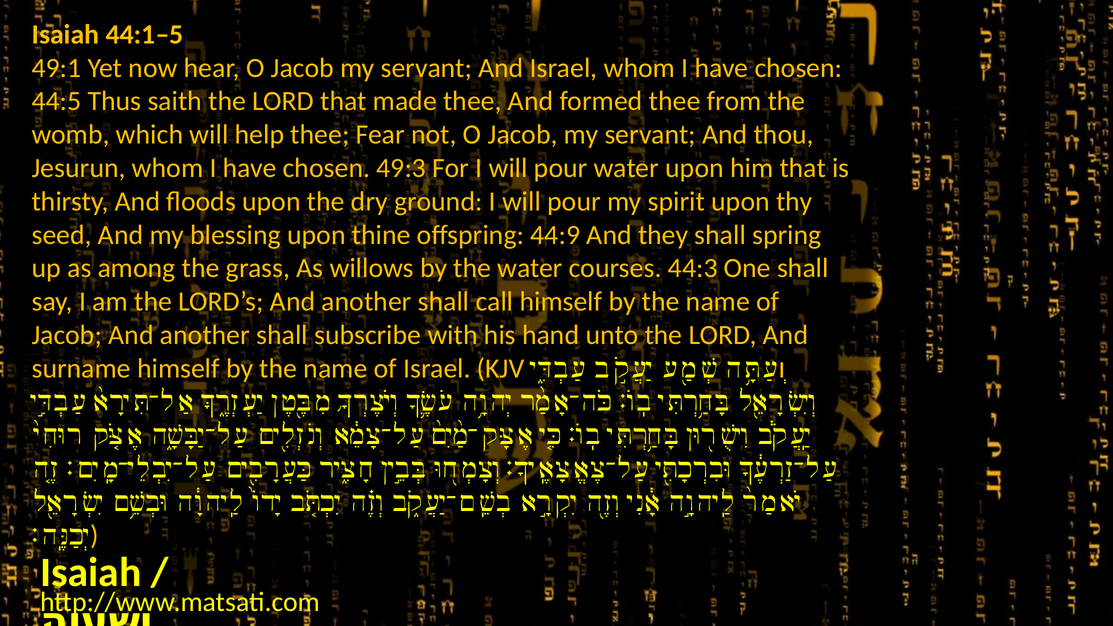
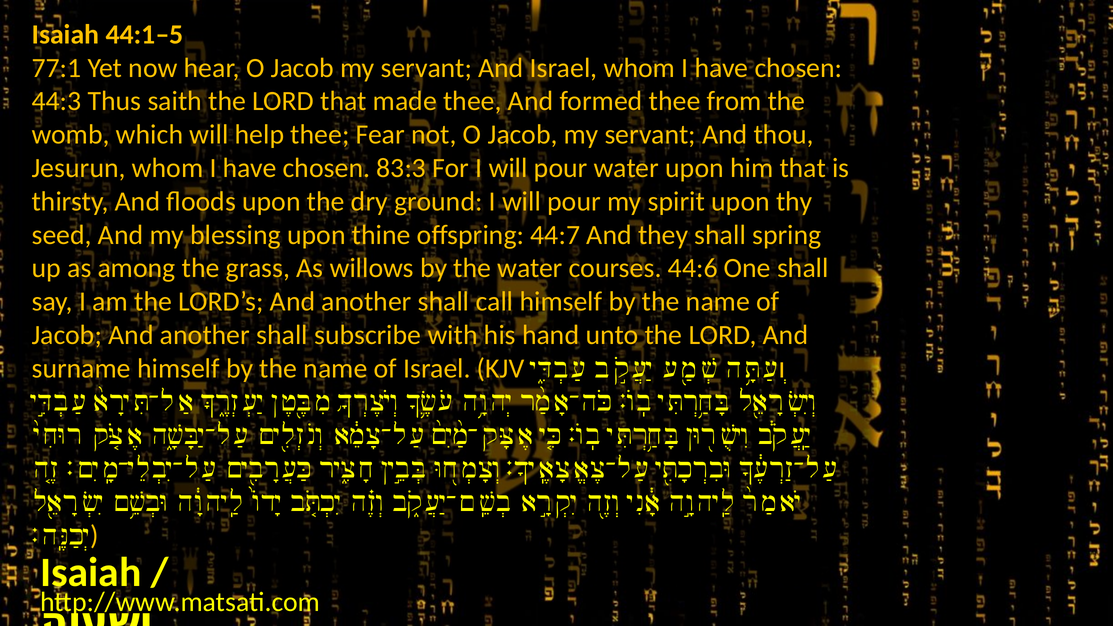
49:1: 49:1 -> 77:1 (57, 68)
44:5: 44:5 -> 44:3 (57, 101)
49:3: 49:3 -> 83:3 (401, 168)
44:9: 44:9 -> 44:7 (555, 235)
44:3: 44:3 -> 44:6 (693, 268)
